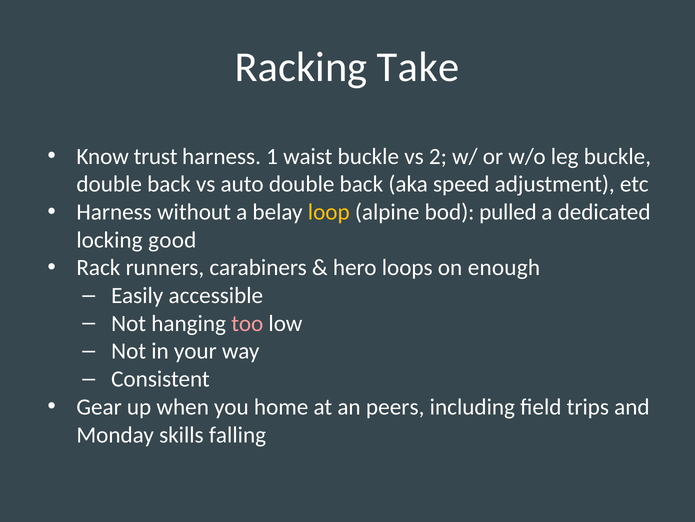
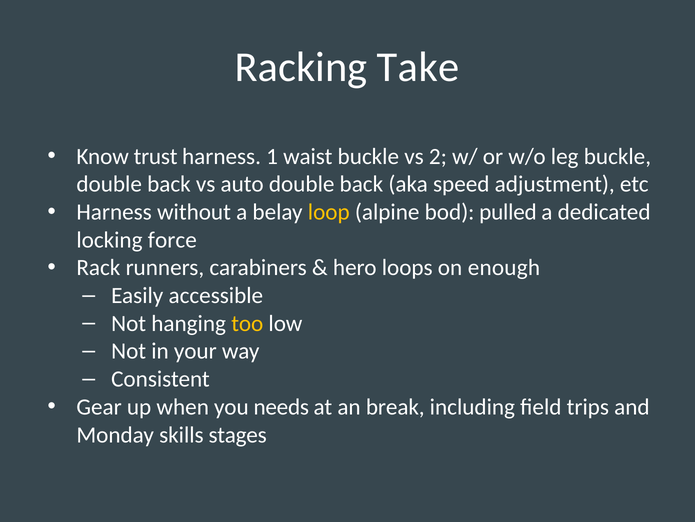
good: good -> force (172, 240)
too colour: pink -> yellow (247, 323)
home: home -> needs (281, 406)
peers: peers -> break (395, 406)
falling: falling -> stages (238, 434)
